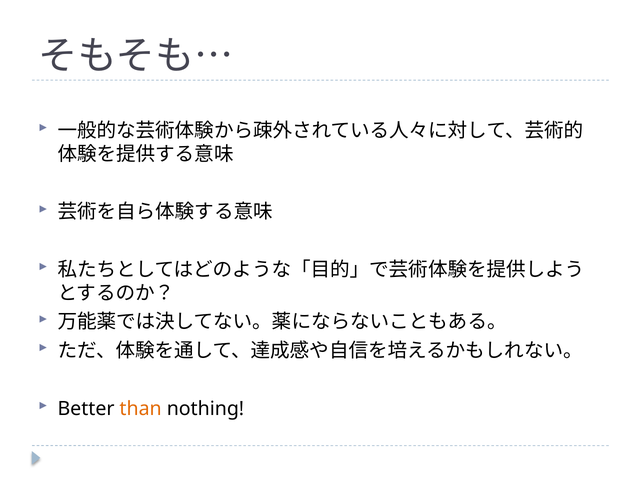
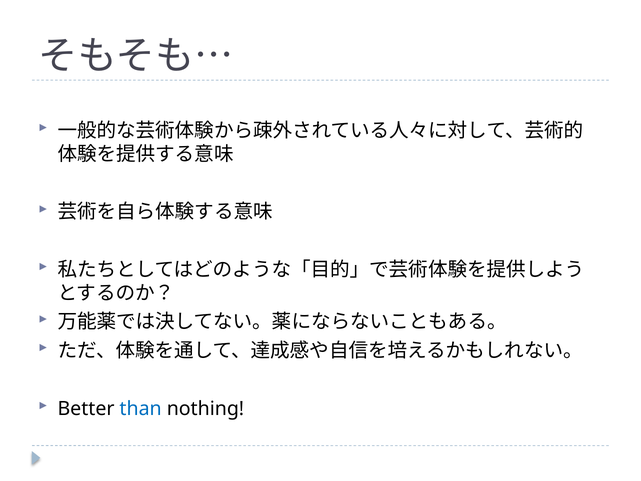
than colour: orange -> blue (141, 408)
